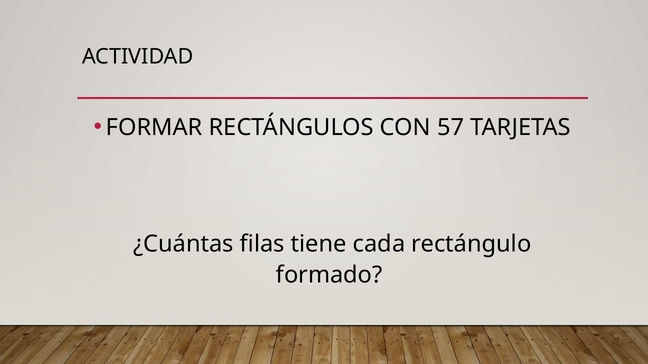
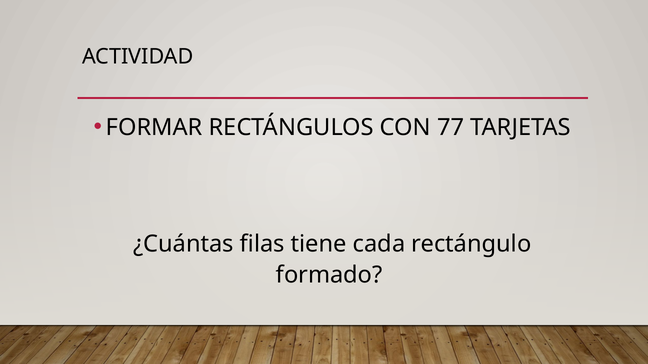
57: 57 -> 77 (451, 128)
